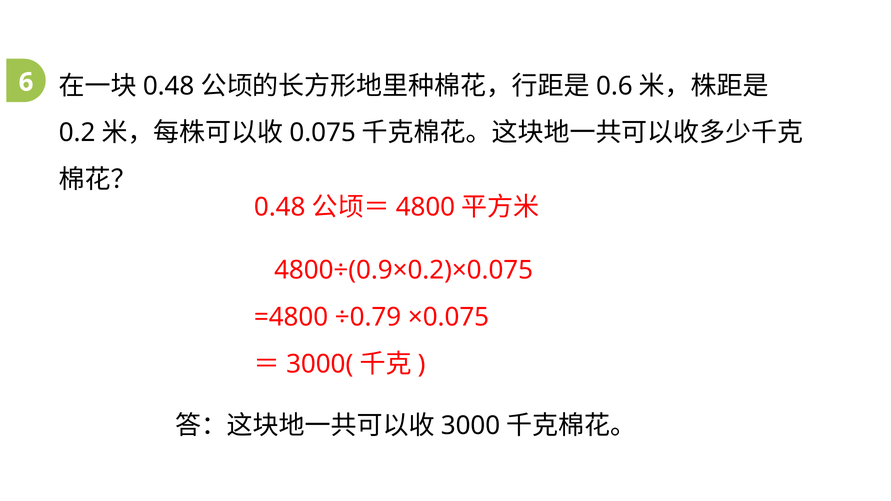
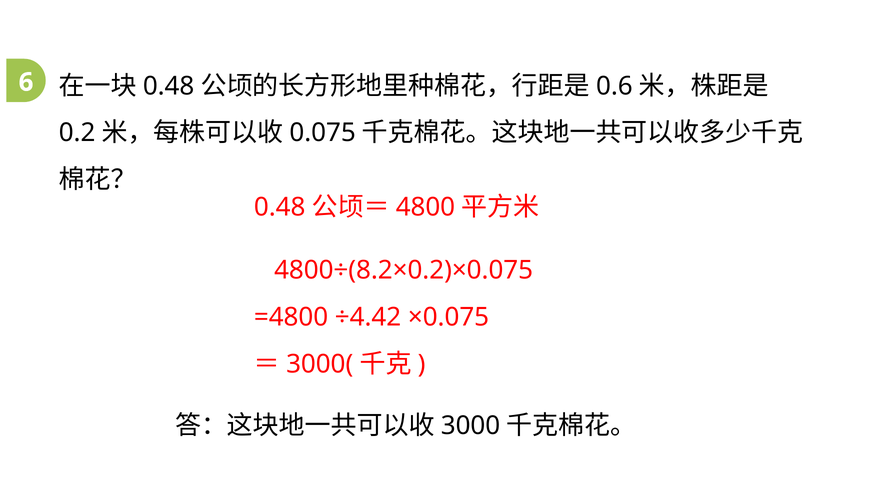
4800÷(0.9×0.2)×0.075: 4800÷(0.9×0.2)×0.075 -> 4800÷(8.2×0.2)×0.075 (404, 270)
÷0.79: ÷0.79 -> ÷4.42 (368, 317)
